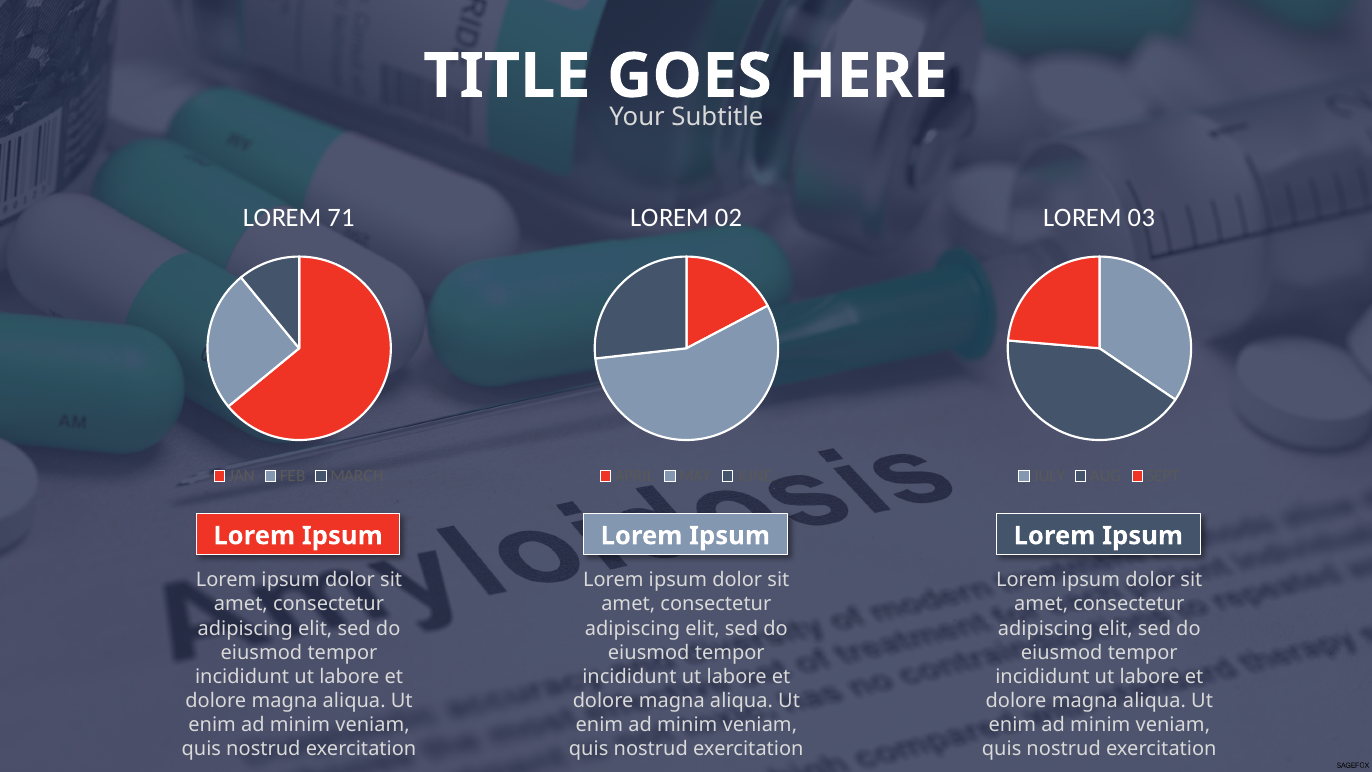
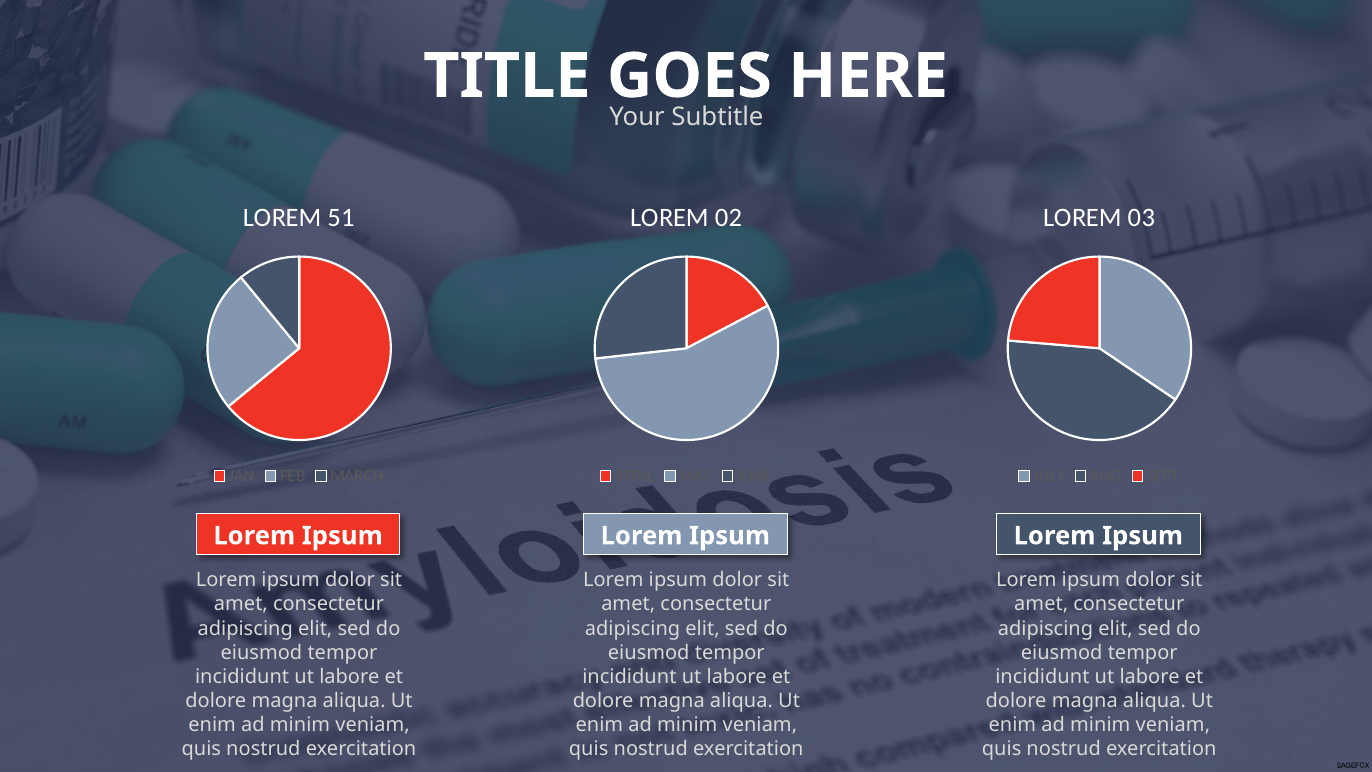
71: 71 -> 51 (341, 218)
